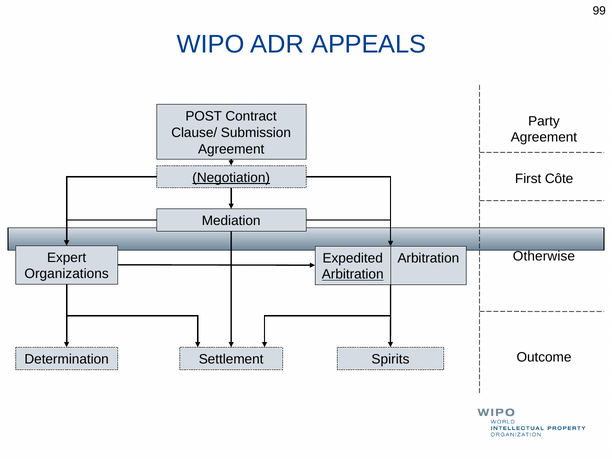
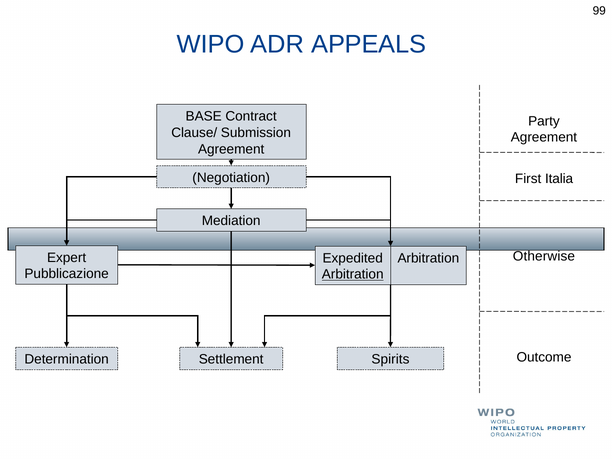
POST: POST -> BASE (204, 116)
Negotiation underline: present -> none (231, 178)
Côte: Côte -> Italia (559, 179)
Organizations: Organizations -> Pubblicazione (67, 274)
